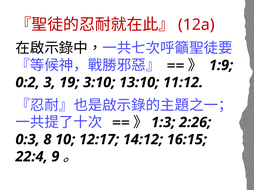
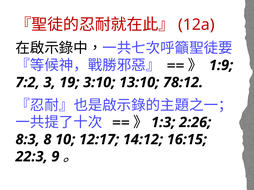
0:2: 0:2 -> 7:2 (28, 83)
11:12: 11:12 -> 78:12 (183, 83)
0:3: 0:3 -> 8:3 (28, 140)
22:4: 22:4 -> 22:3 (32, 157)
